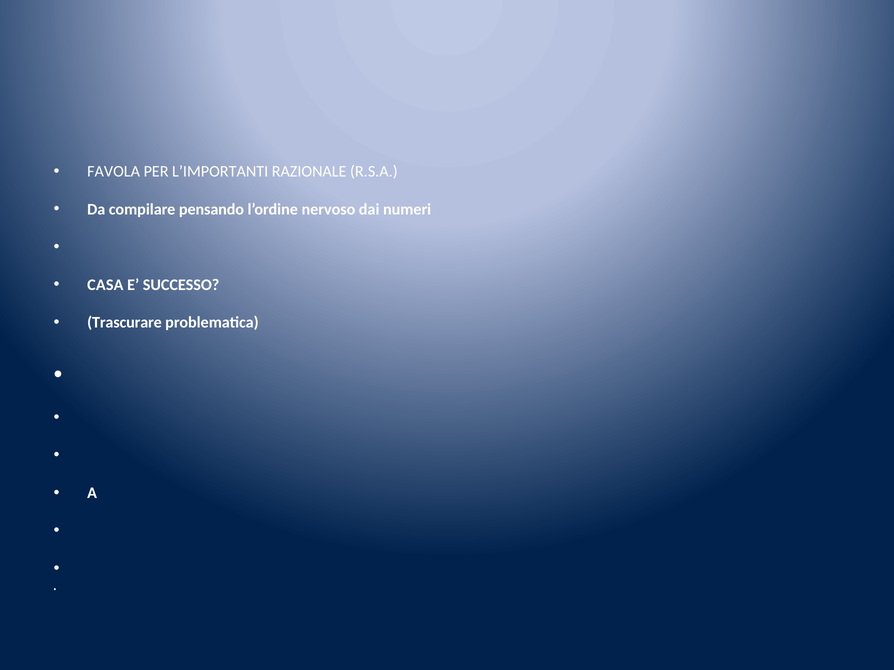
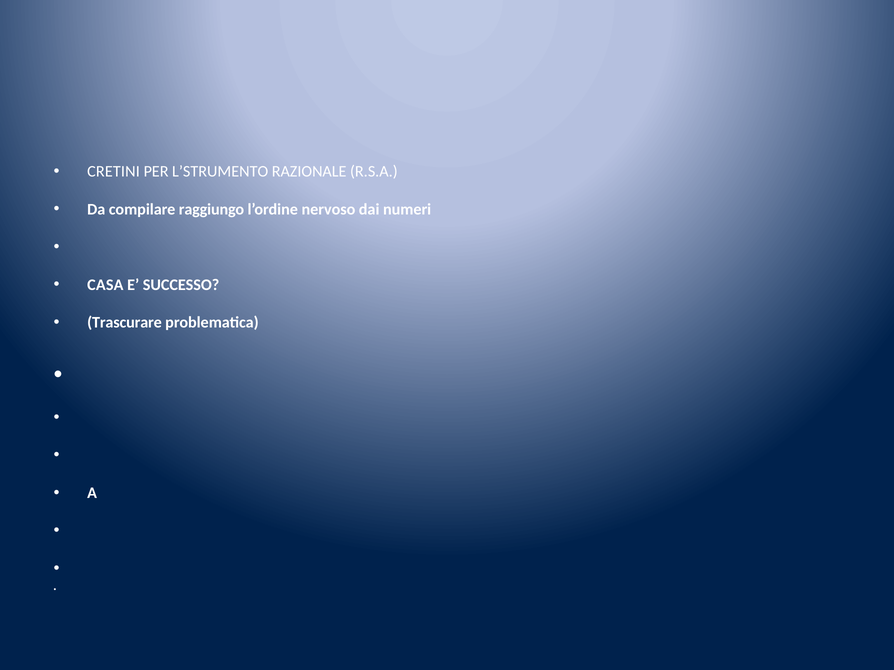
FAVOLA: FAVOLA -> CRETINI (114, 172)
L’IMPORTANTI: L’IMPORTANTI -> L’STRUMENTO (220, 172)
pensando: pensando -> raggiungo (212, 210)
